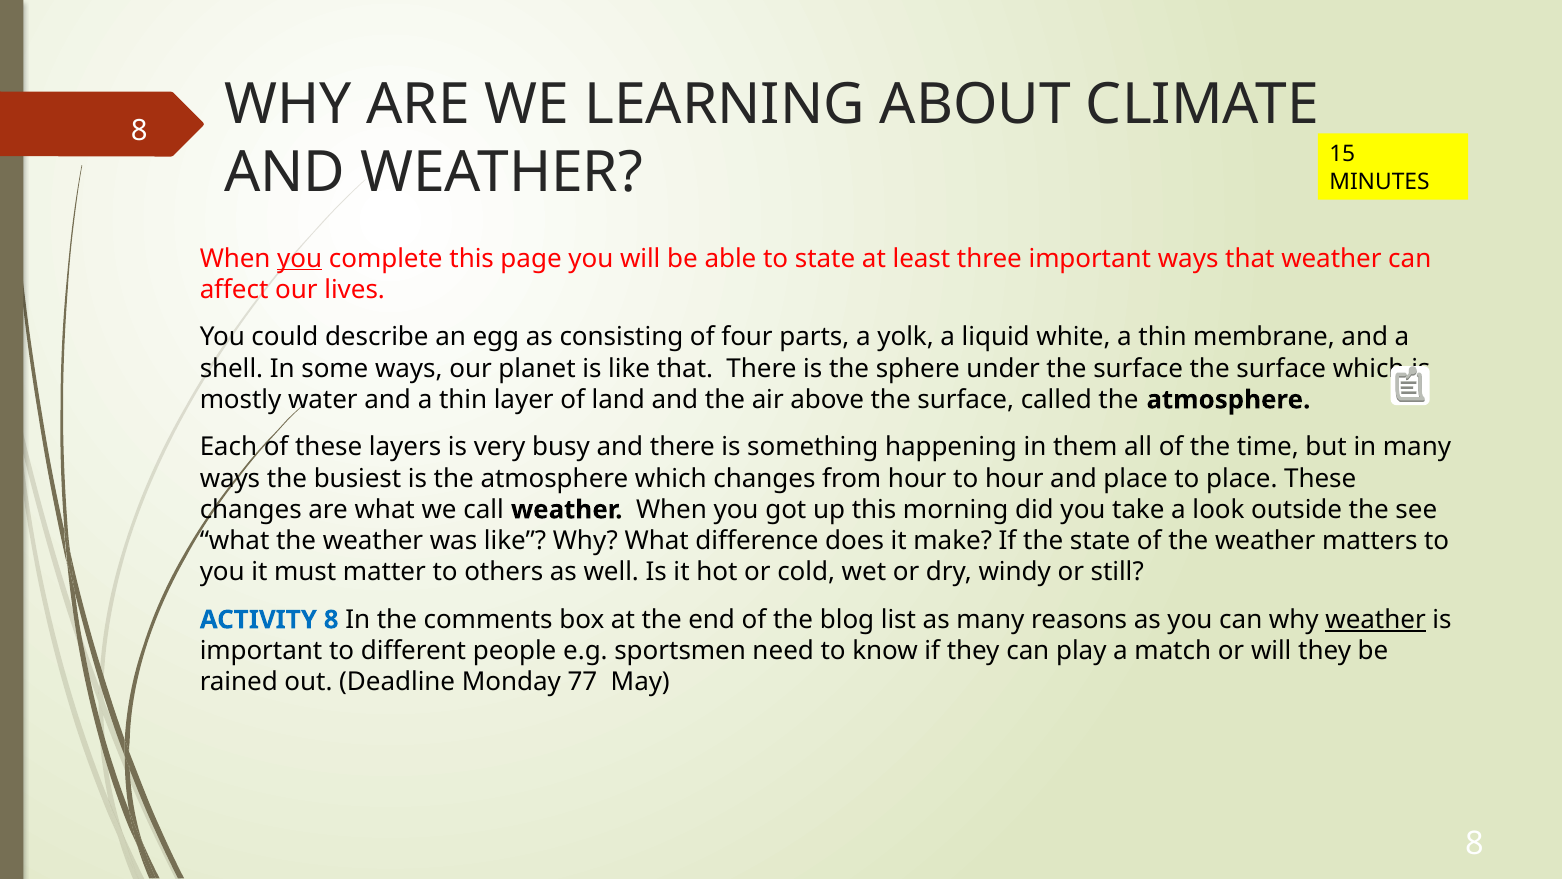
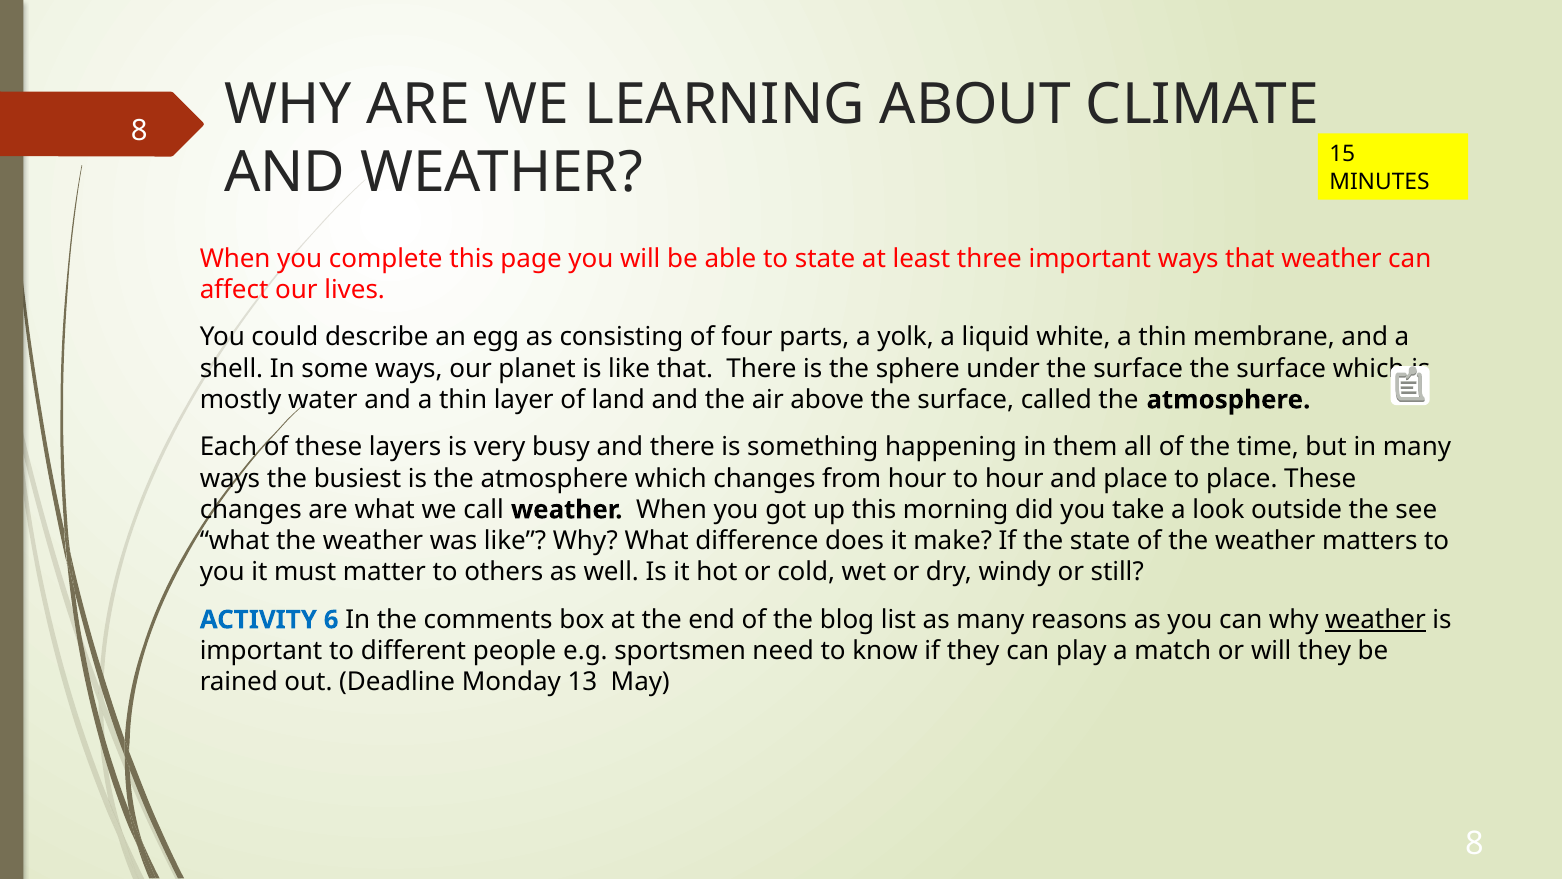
you underline: present -> none (300, 258)
ACTIVITY 8: 8 -> 6 (331, 619)
77: 77 -> 13 (582, 682)
